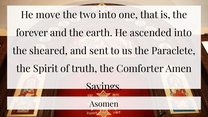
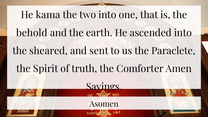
move: move -> kama (48, 15)
forever: forever -> behold (32, 33)
